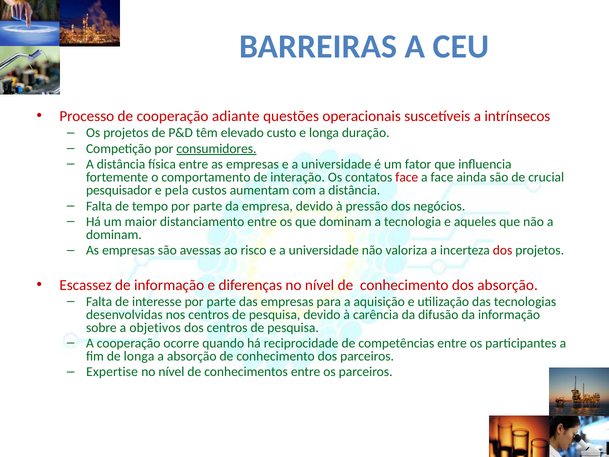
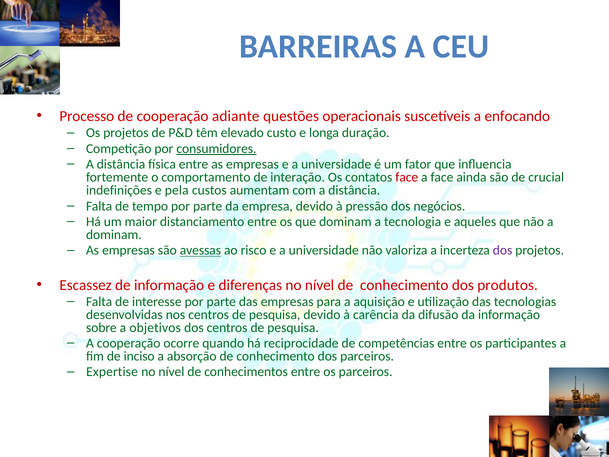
intrínsecos: intrínsecos -> enfocando (517, 116)
pesquisador: pesquisador -> indefinições (119, 190)
avessas underline: none -> present (200, 250)
dos colour: red -> purple (503, 250)
dos absorção: absorção -> produtos (508, 285)
de longa: longa -> inciso (139, 356)
